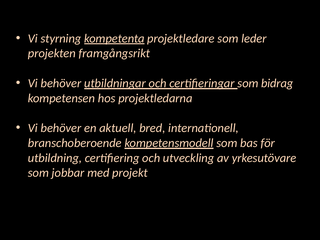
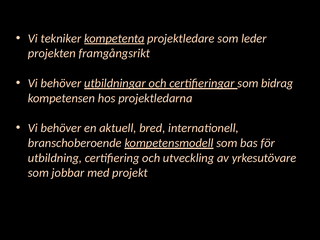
styrning: styrning -> tekniker (61, 38)
